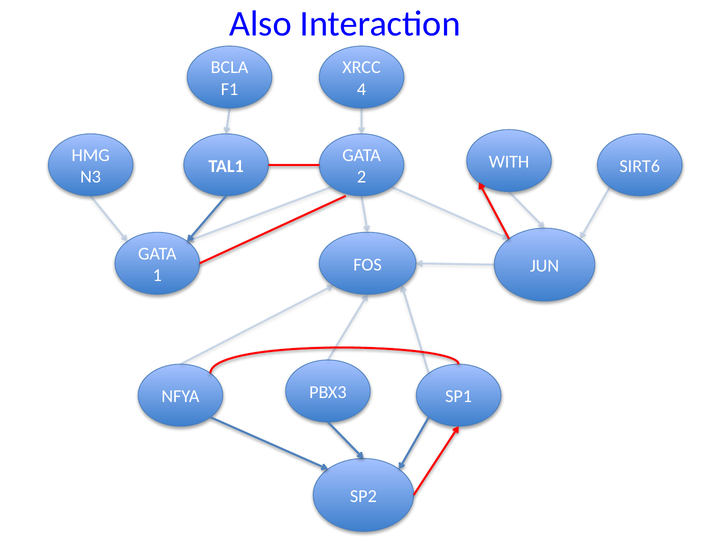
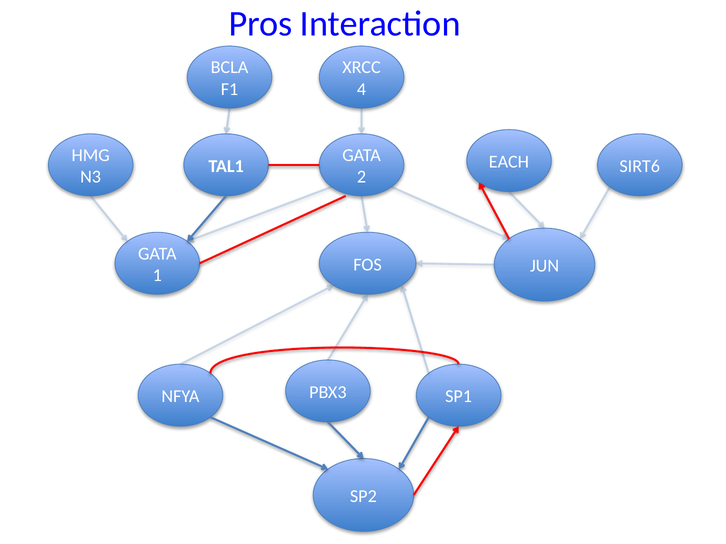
Also: Also -> Pros (261, 24)
WITH: WITH -> EACH (509, 162)
